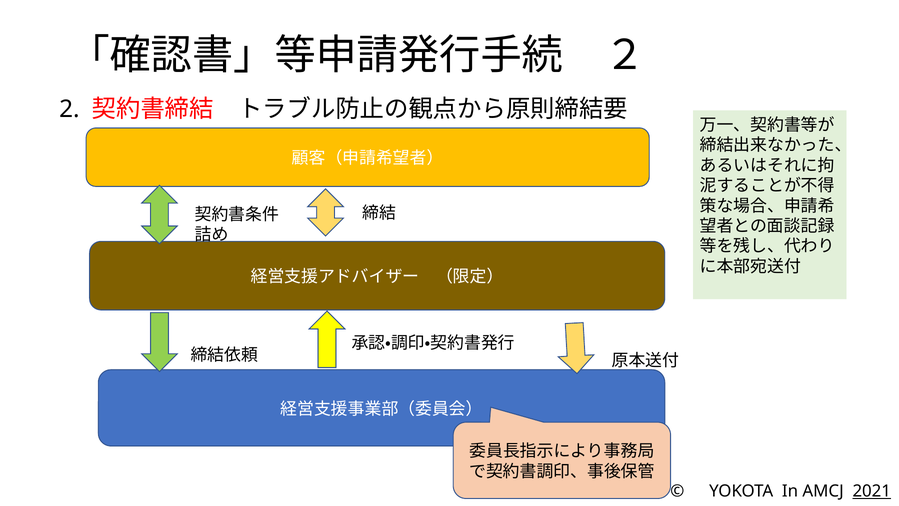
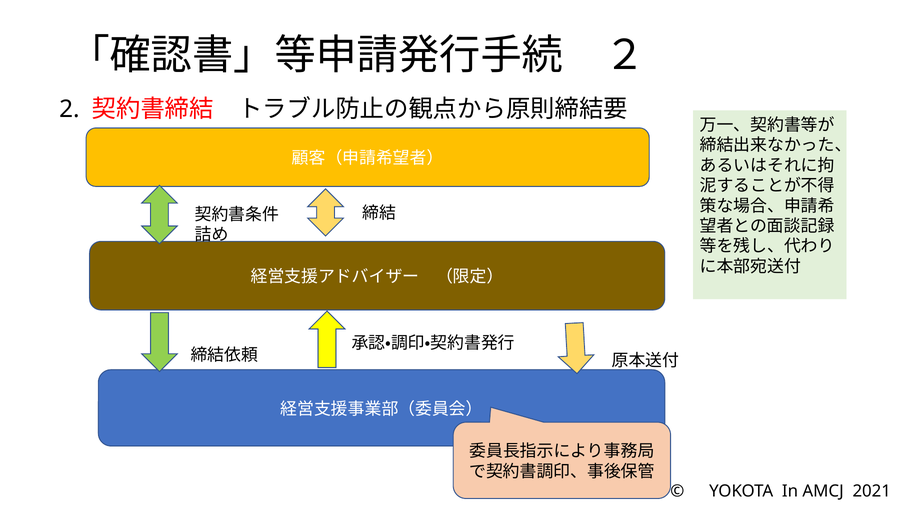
2021 underline: present -> none (872, 491)
